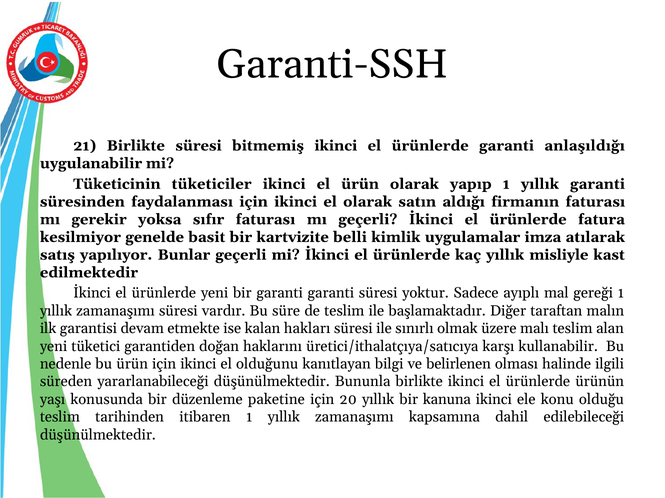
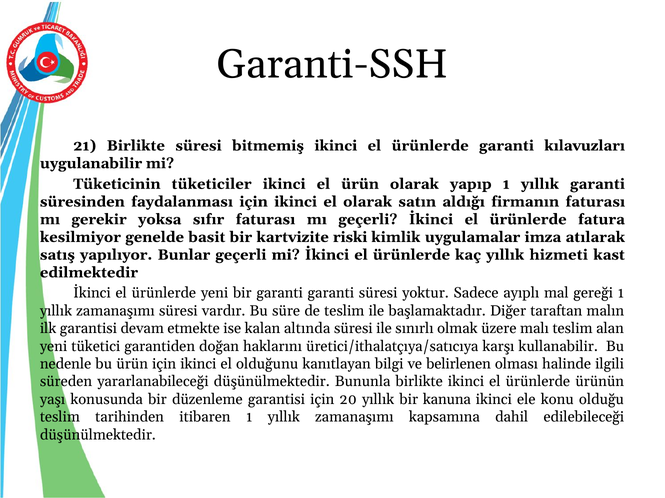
anlaşıldığı: anlaşıldığı -> kılavuzları (585, 146)
belli: belli -> riski (350, 237)
misliyle: misliyle -> hizmeti (559, 255)
hakları: hakları -> altında (307, 329)
düzenleme paketine: paketine -> garantisi (276, 400)
